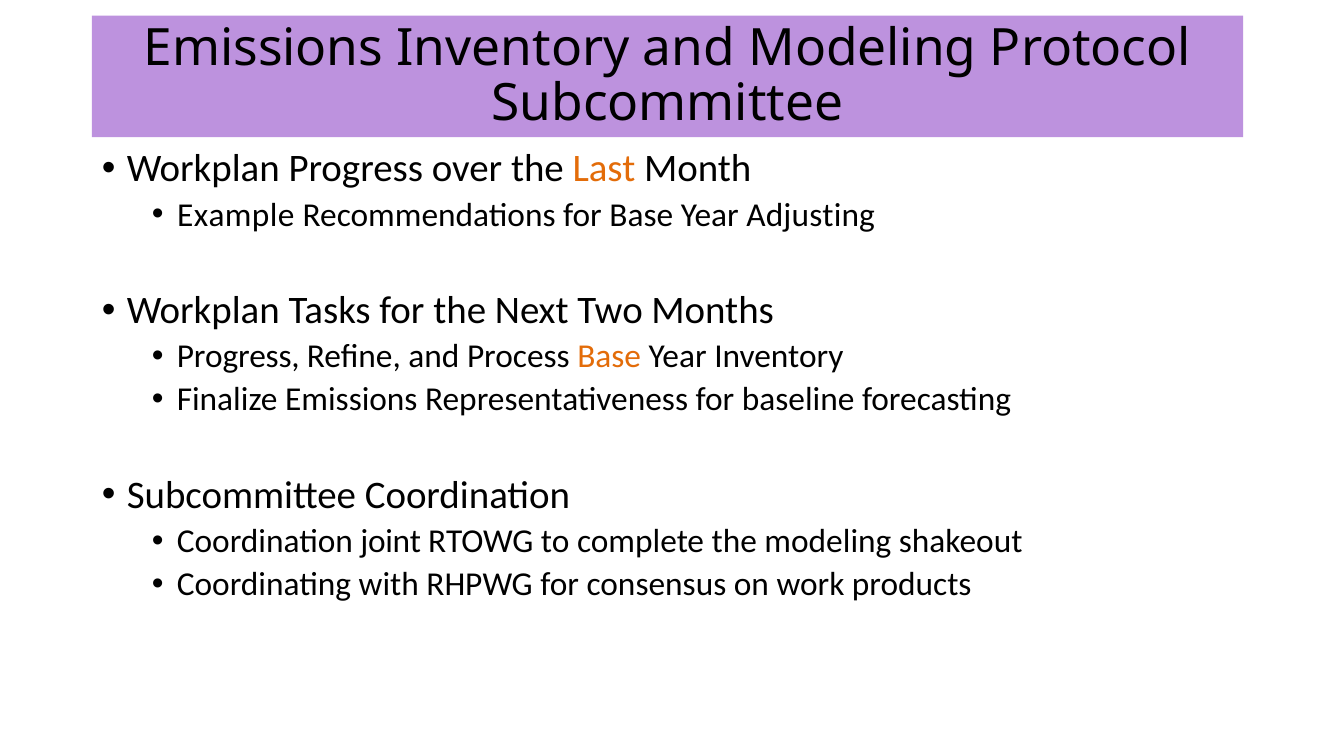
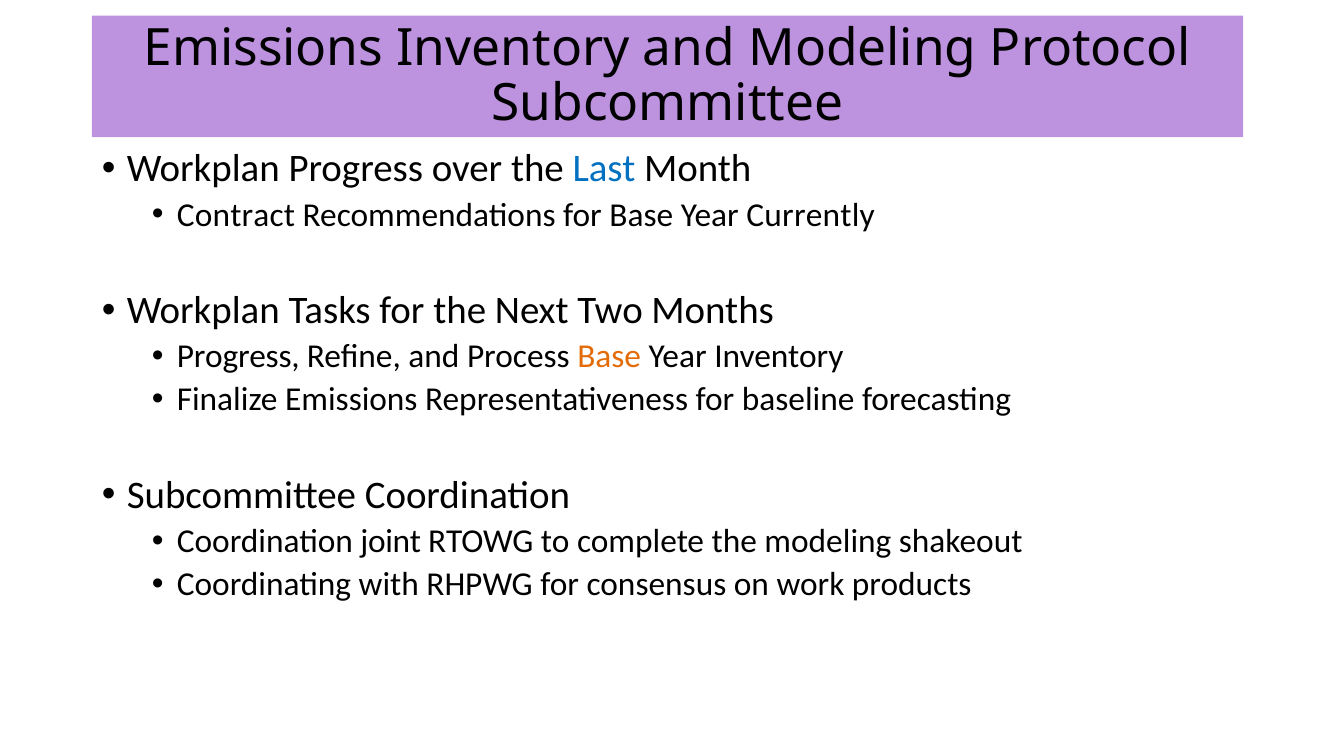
Last colour: orange -> blue (604, 169)
Example: Example -> Contract (236, 215)
Adjusting: Adjusting -> Currently (811, 215)
